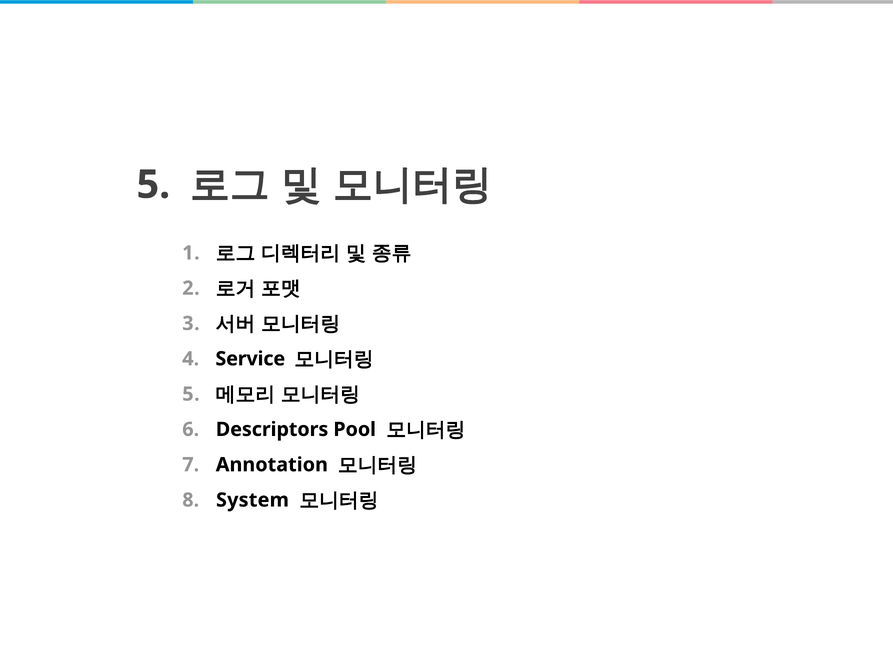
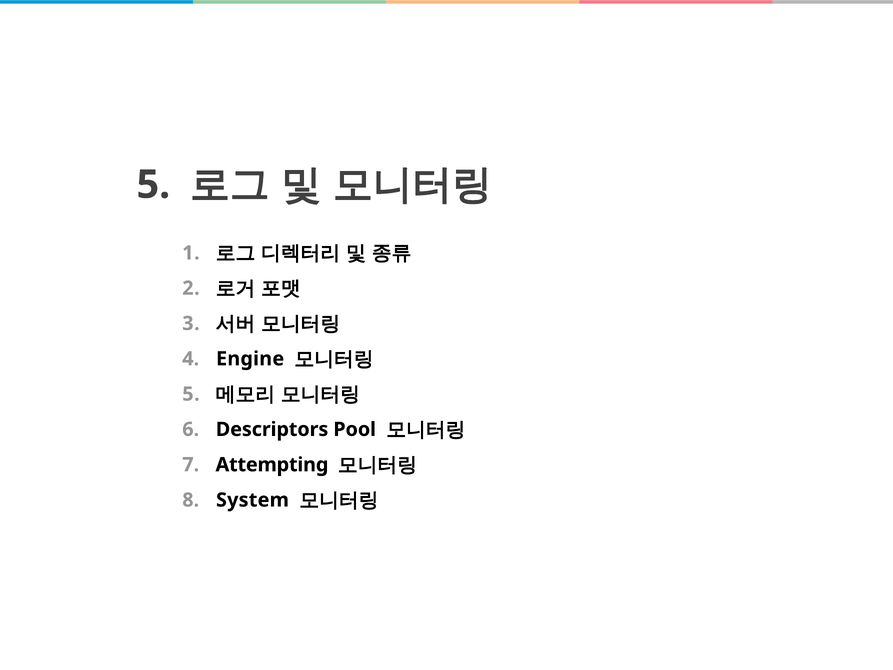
Service: Service -> Engine (250, 359)
Annotation: Annotation -> Attempting (272, 465)
